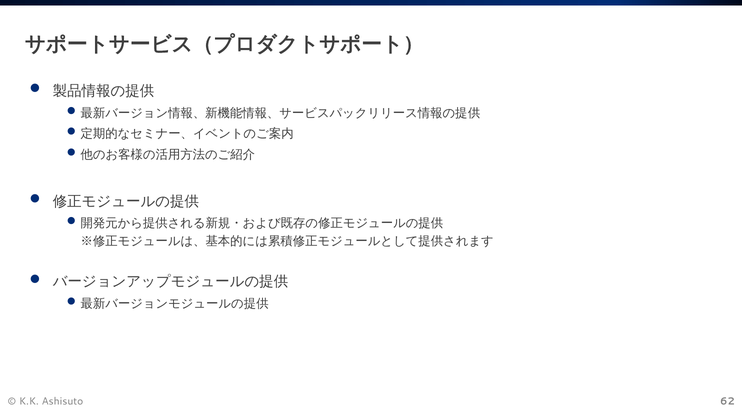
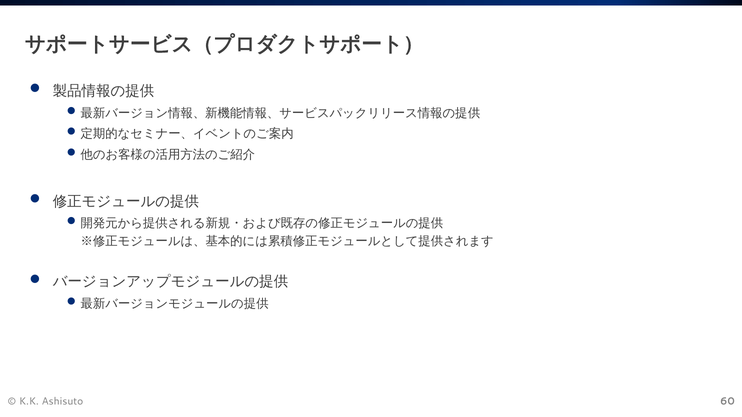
62: 62 -> 60 (727, 402)
